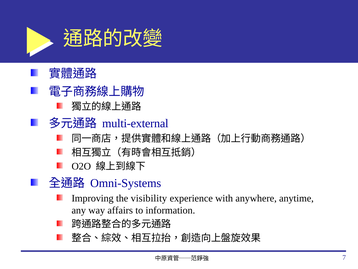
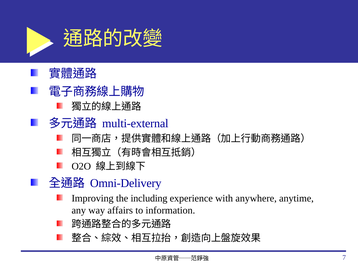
Omni-Systems: Omni-Systems -> Omni-Delivery (126, 183)
visibility: visibility -> including (149, 198)
